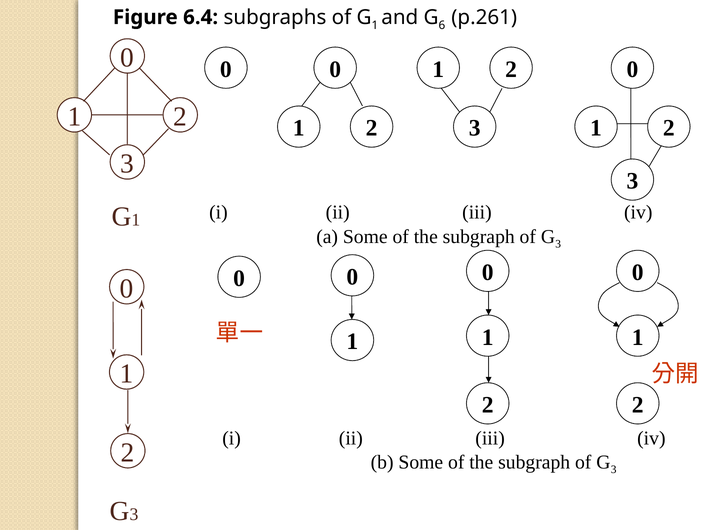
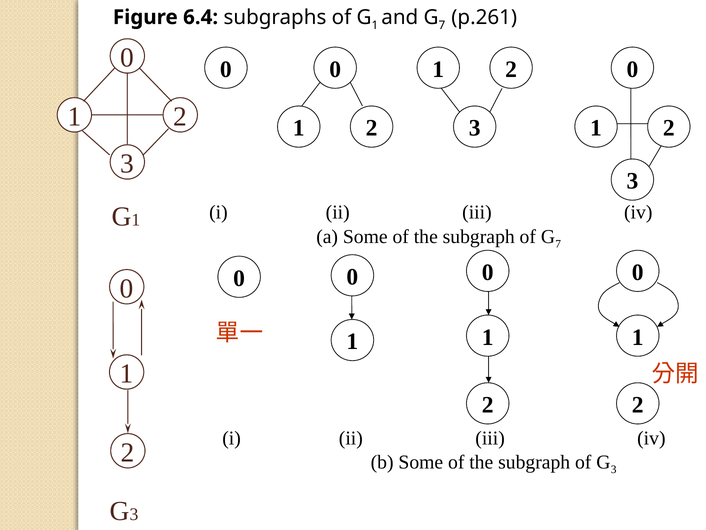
6: 6 -> 7 (442, 25)
3: 3 -> 7 (558, 244)
